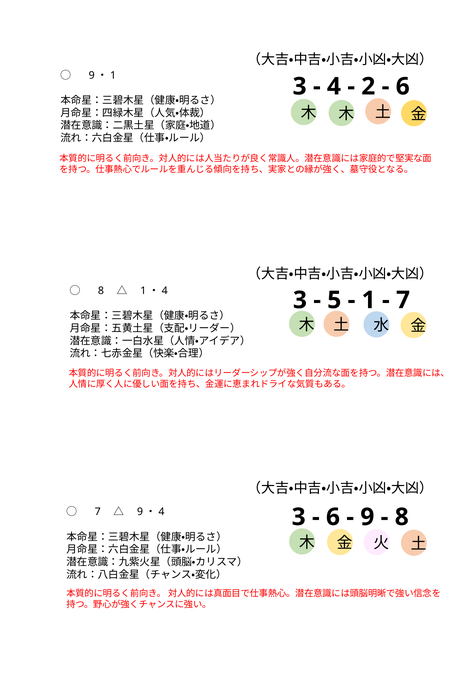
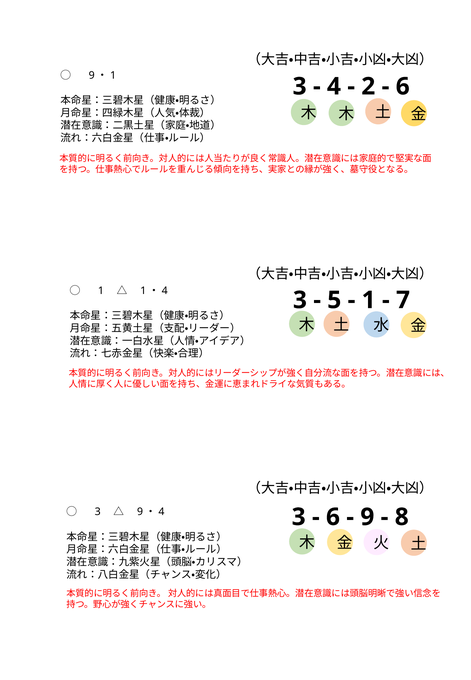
8: 8 -> 1 (101, 291)
7: 7 -> 3 (98, 512)
